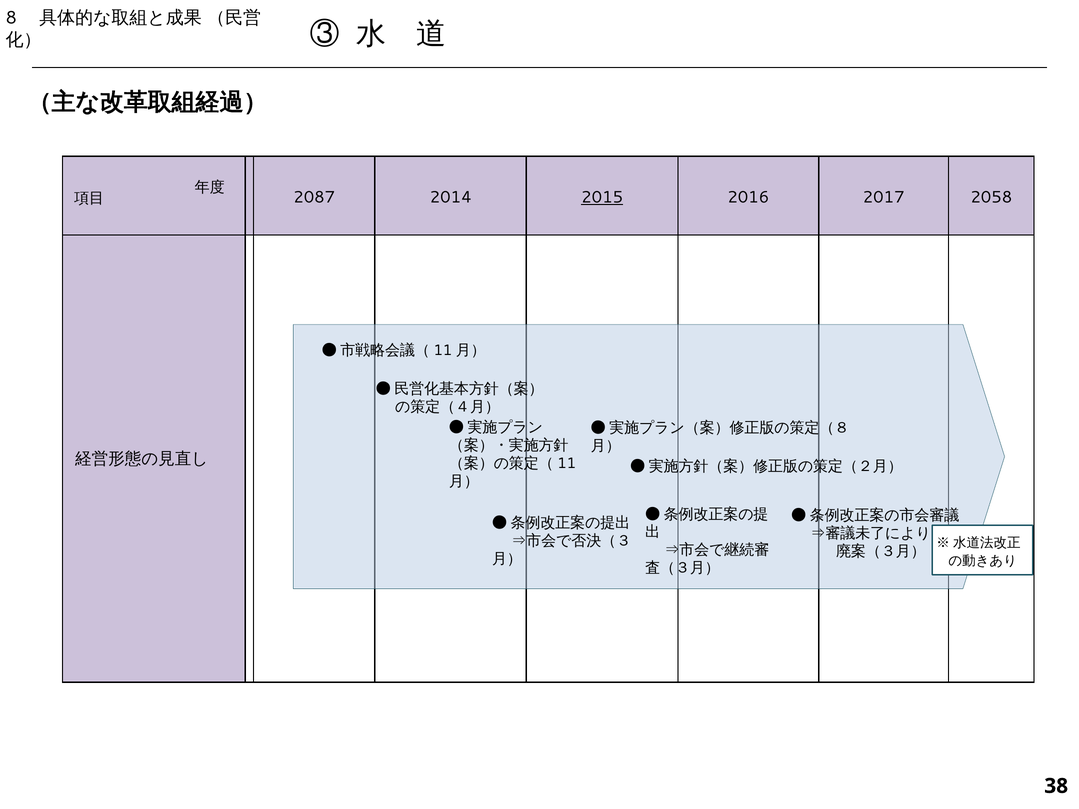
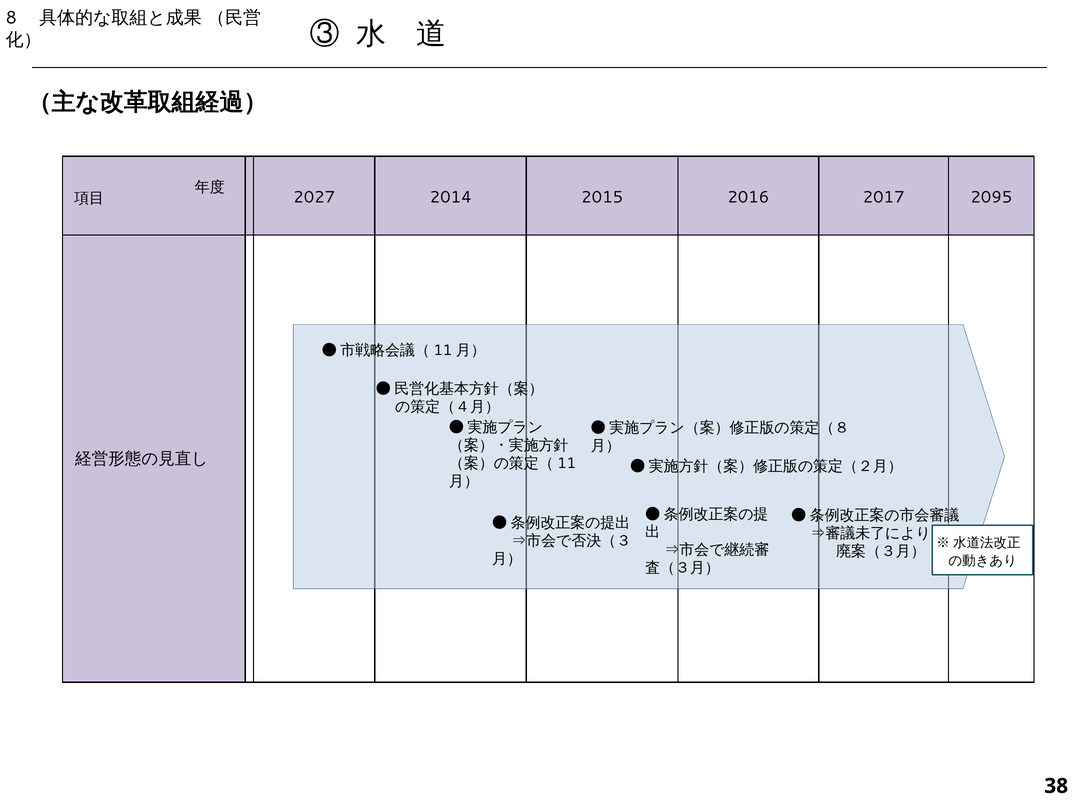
2087: 2087 -> 2027 (314, 197)
2015 underline: present -> none (602, 197)
2058: 2058 -> 2095 (991, 197)
